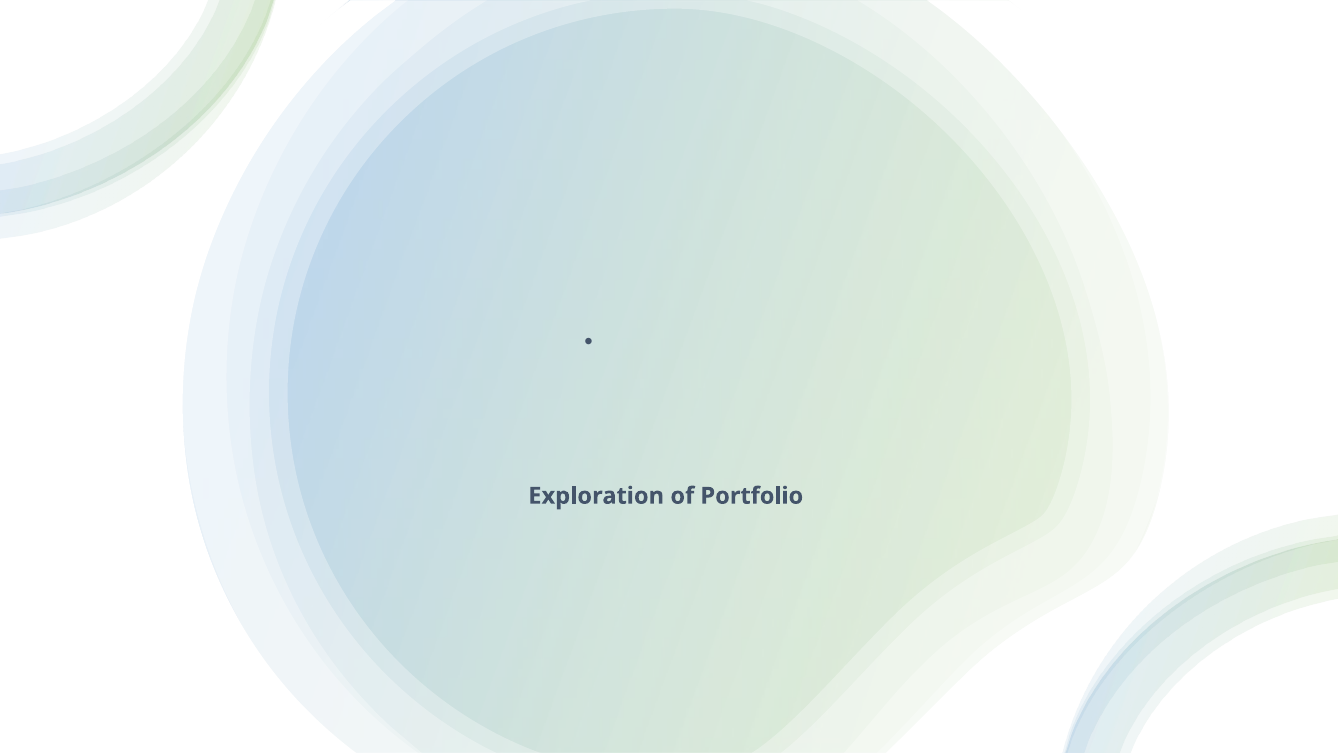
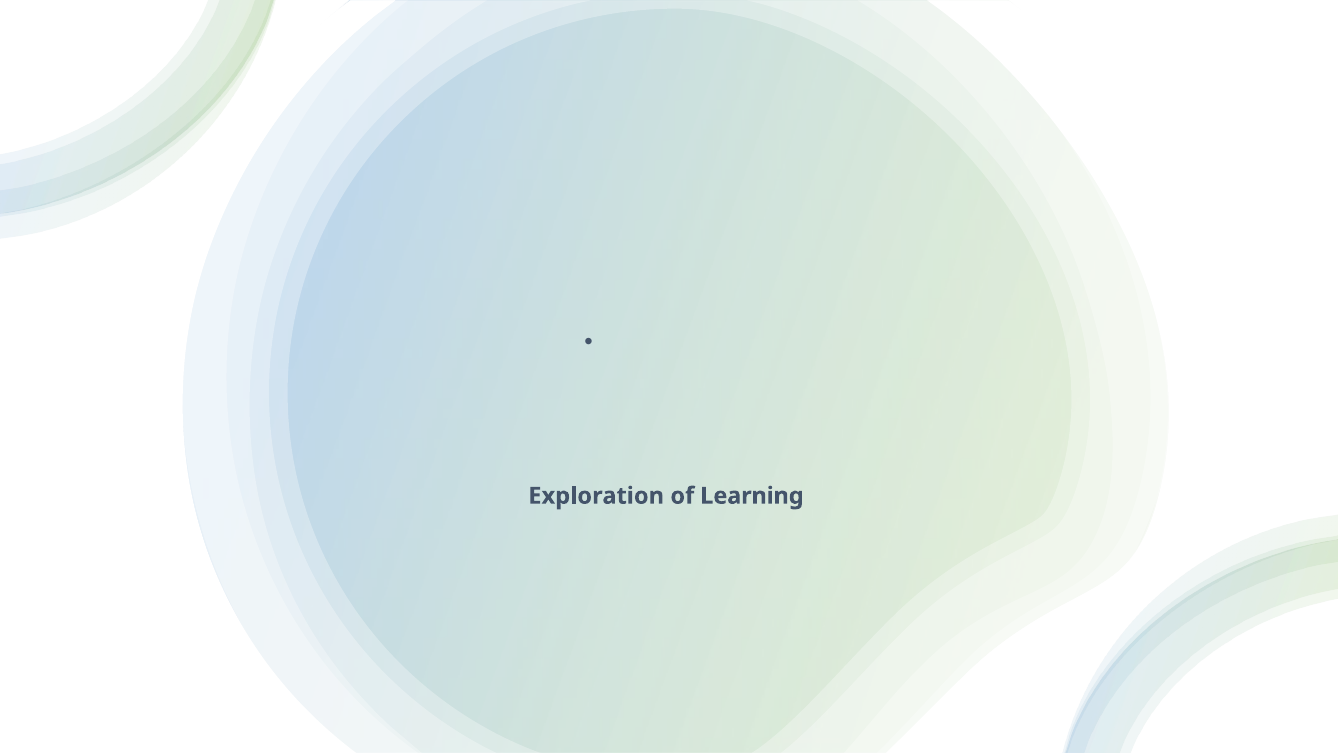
of Portfolio: Portfolio -> Learning (752, 496)
